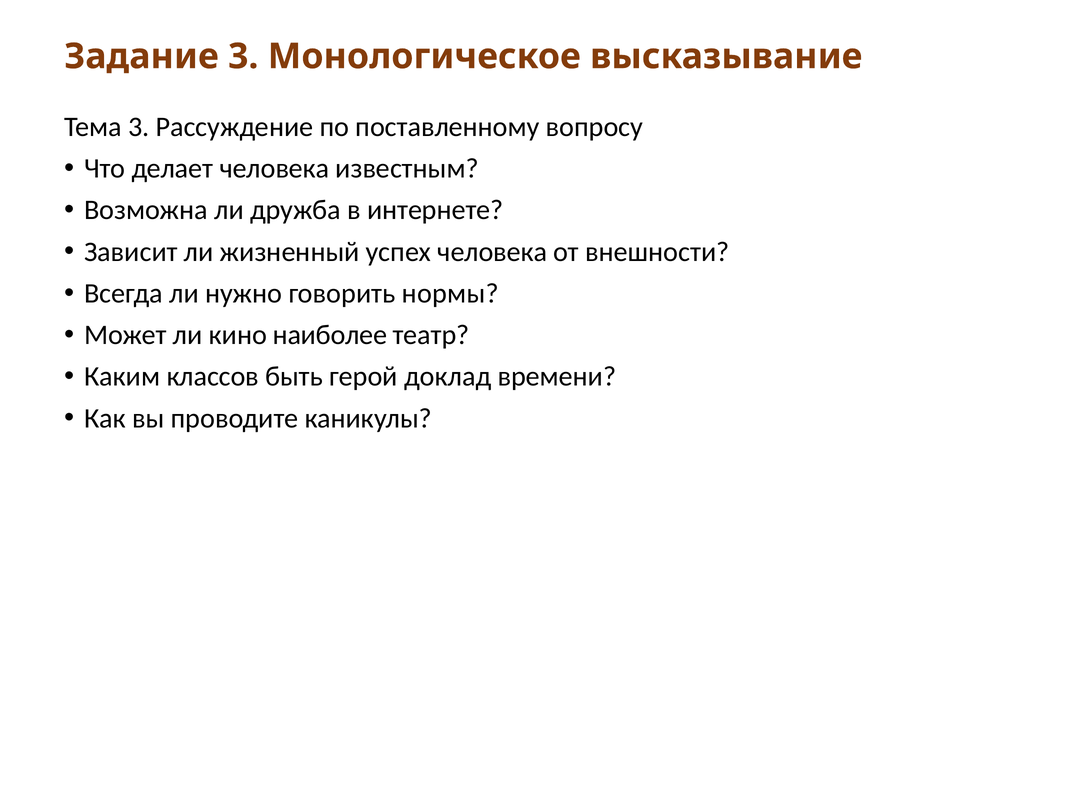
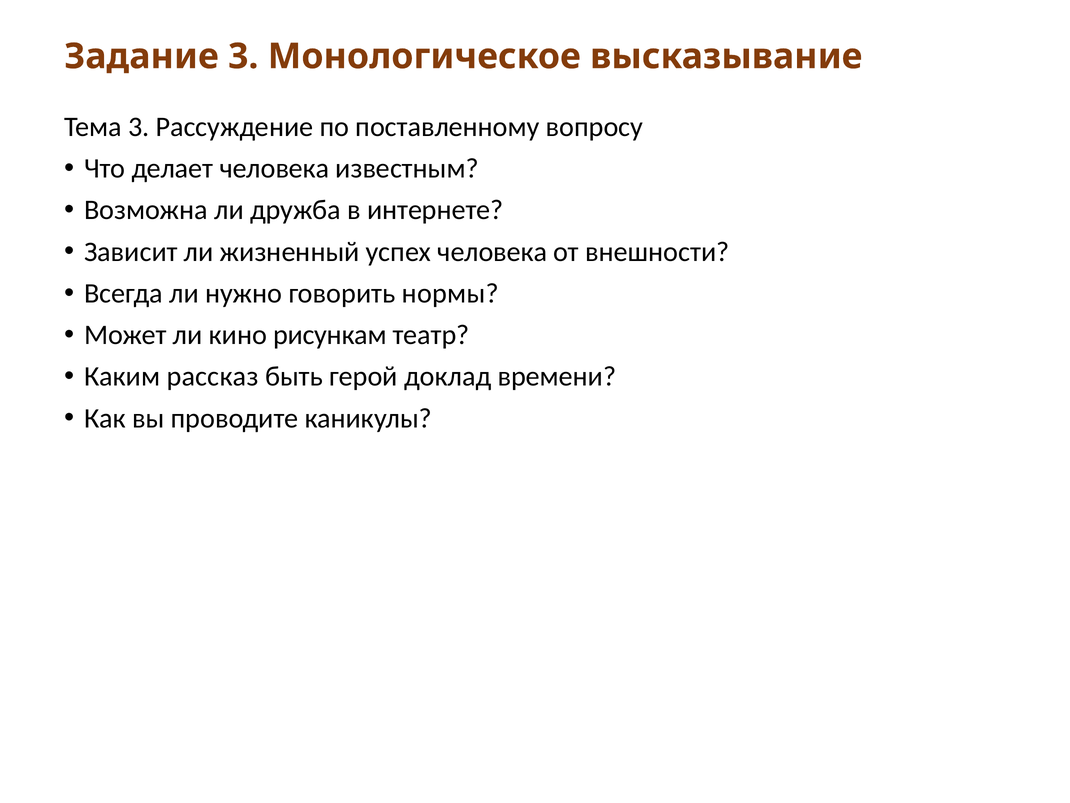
наиболее: наиболее -> рисункам (330, 335)
классов: классов -> рассказ (213, 376)
